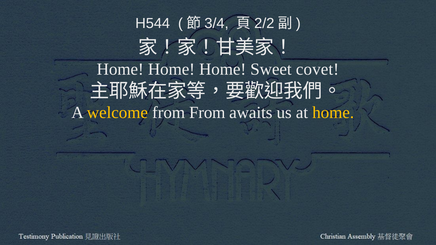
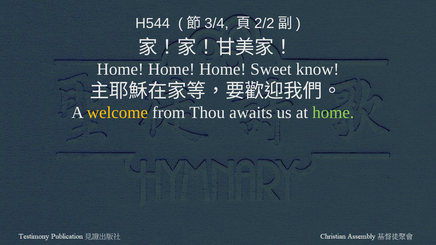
covet: covet -> know (318, 69)
from From: From -> Thou (207, 113)
home colour: yellow -> light green (333, 113)
